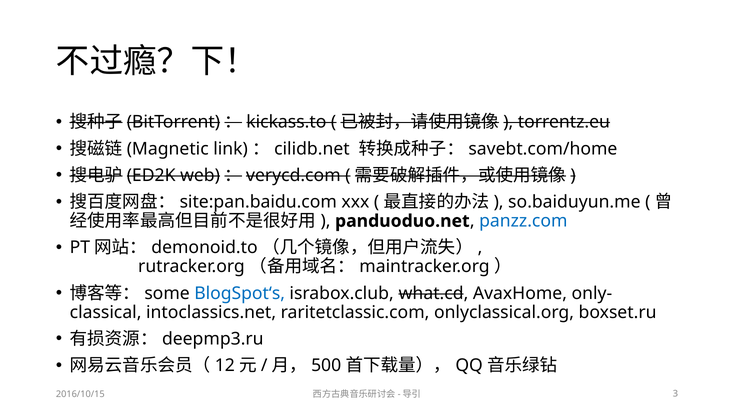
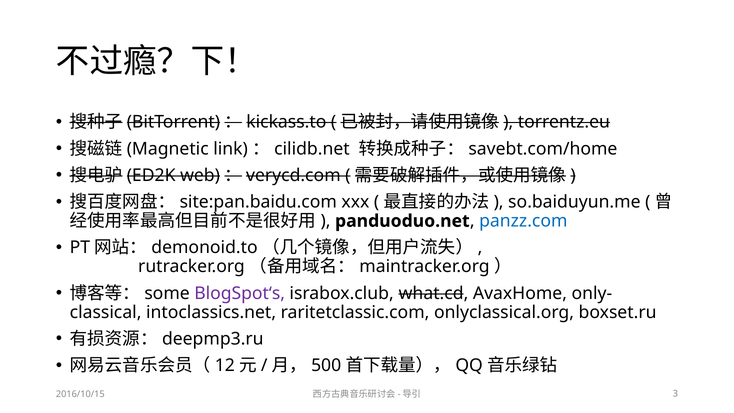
BlogSpot‘s colour: blue -> purple (240, 293)
